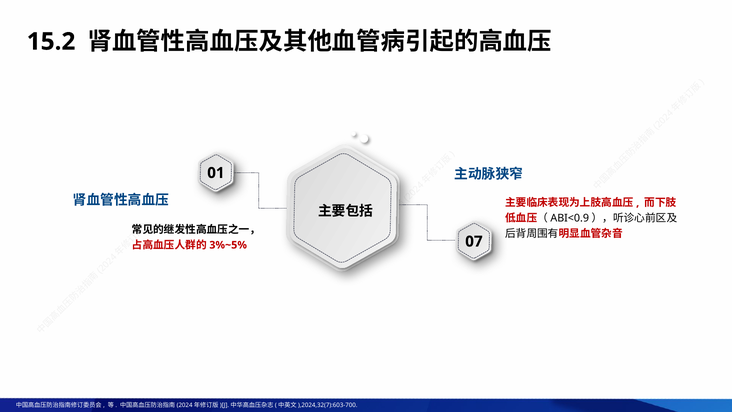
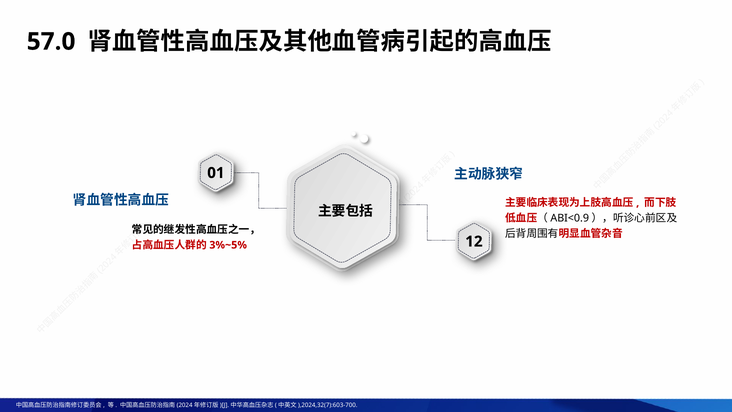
15.2: 15.2 -> 57.0 (51, 42)
07: 07 -> 12 (474, 241)
